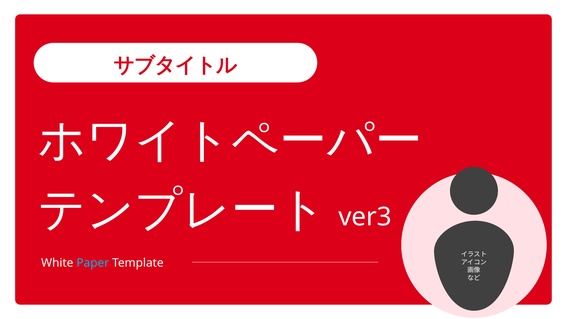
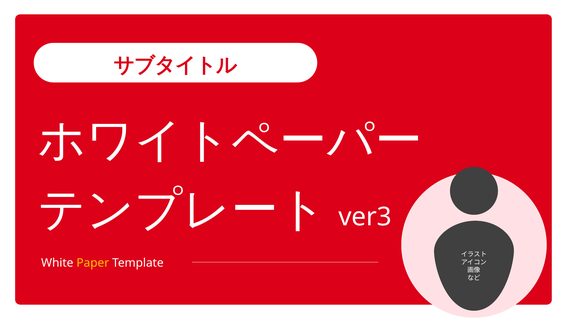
Paper colour: light blue -> yellow (93, 263)
